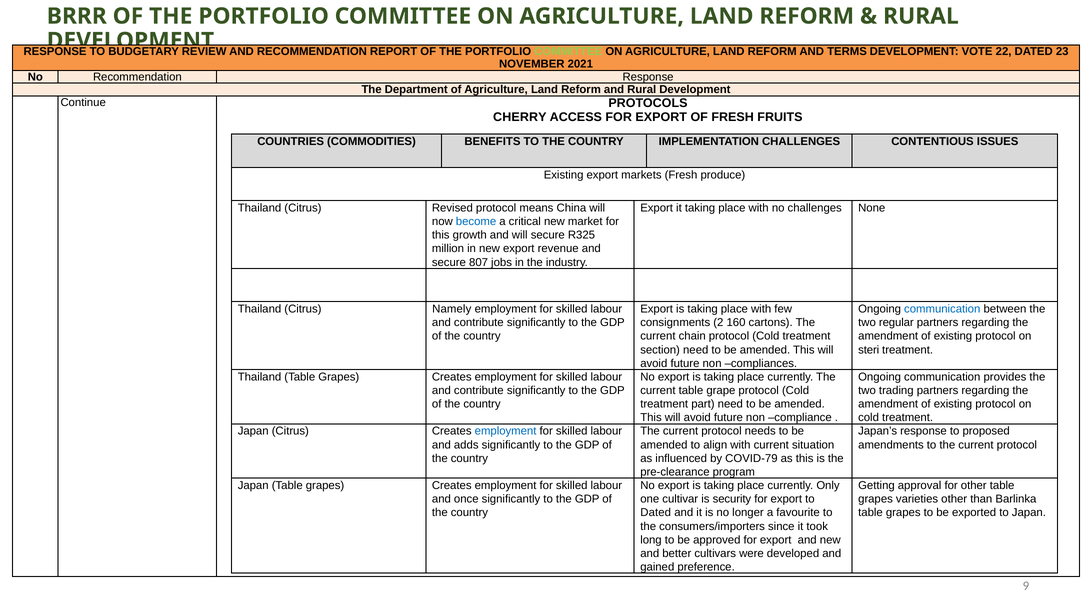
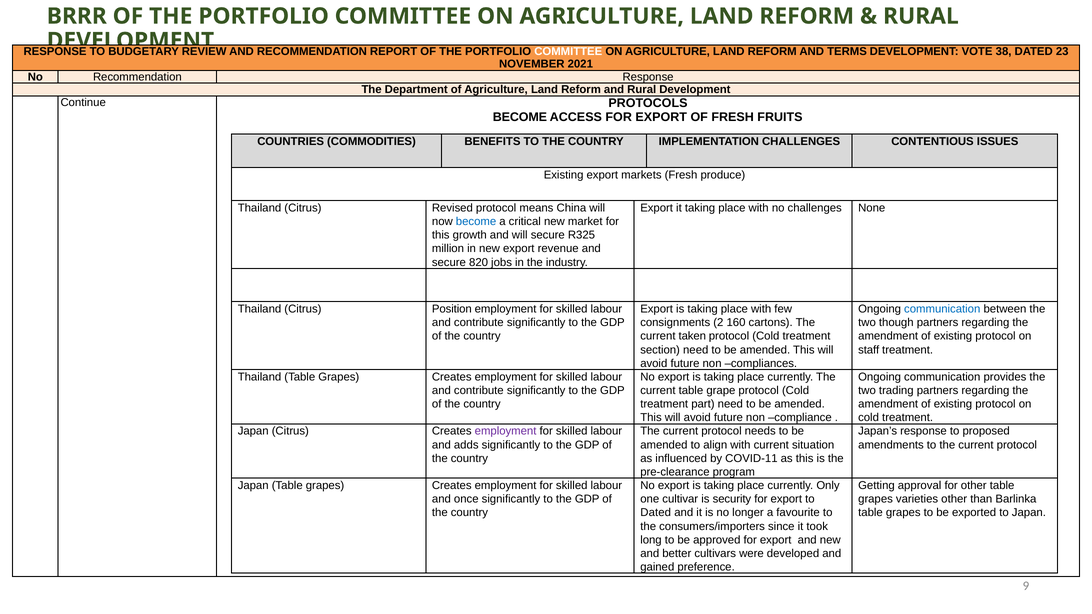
COMMITTEE colour: light green -> white (568, 51)
22: 22 -> 38 (1004, 51)
CHERRY: CHERRY -> BECOME (520, 117)
807: 807 -> 820 (479, 262)
Namely: Namely -> Position (452, 309)
regular: regular -> though (896, 323)
chain: chain -> taken (692, 336)
steri: steri -> staff (869, 350)
employment colour: blue -> purple (506, 431)
COVID-79: COVID-79 -> COVID-11 (751, 459)
